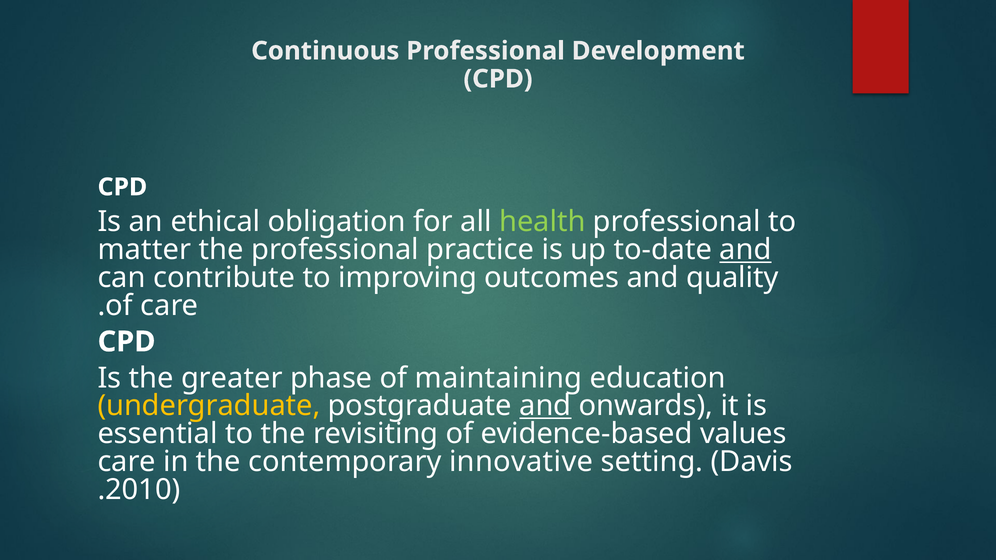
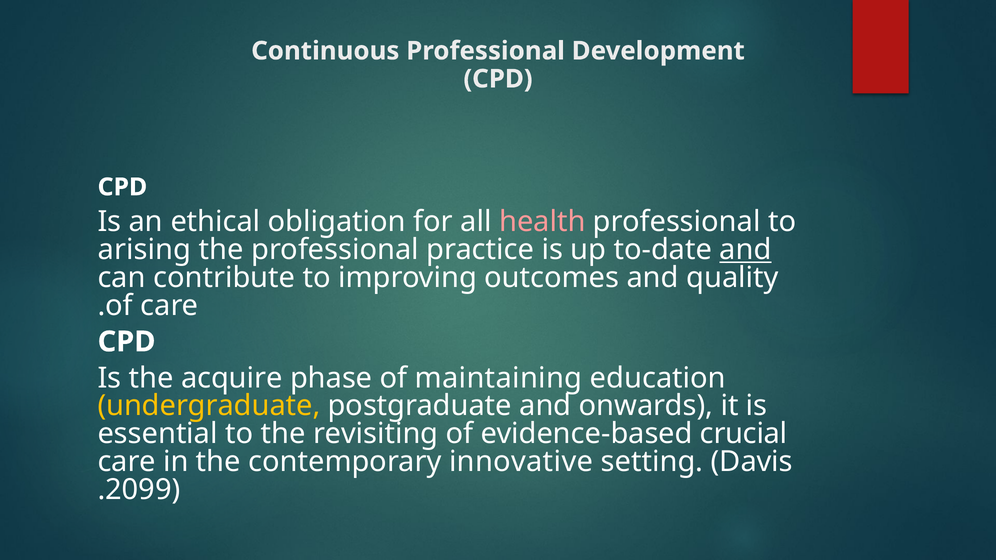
health colour: light green -> pink (542, 222)
matter: matter -> arising (144, 250)
greater: greater -> acquire (232, 378)
and underline: present -> none (545, 406)
values: values -> crucial (744, 434)
2010: 2010 -> 2099 (143, 490)
